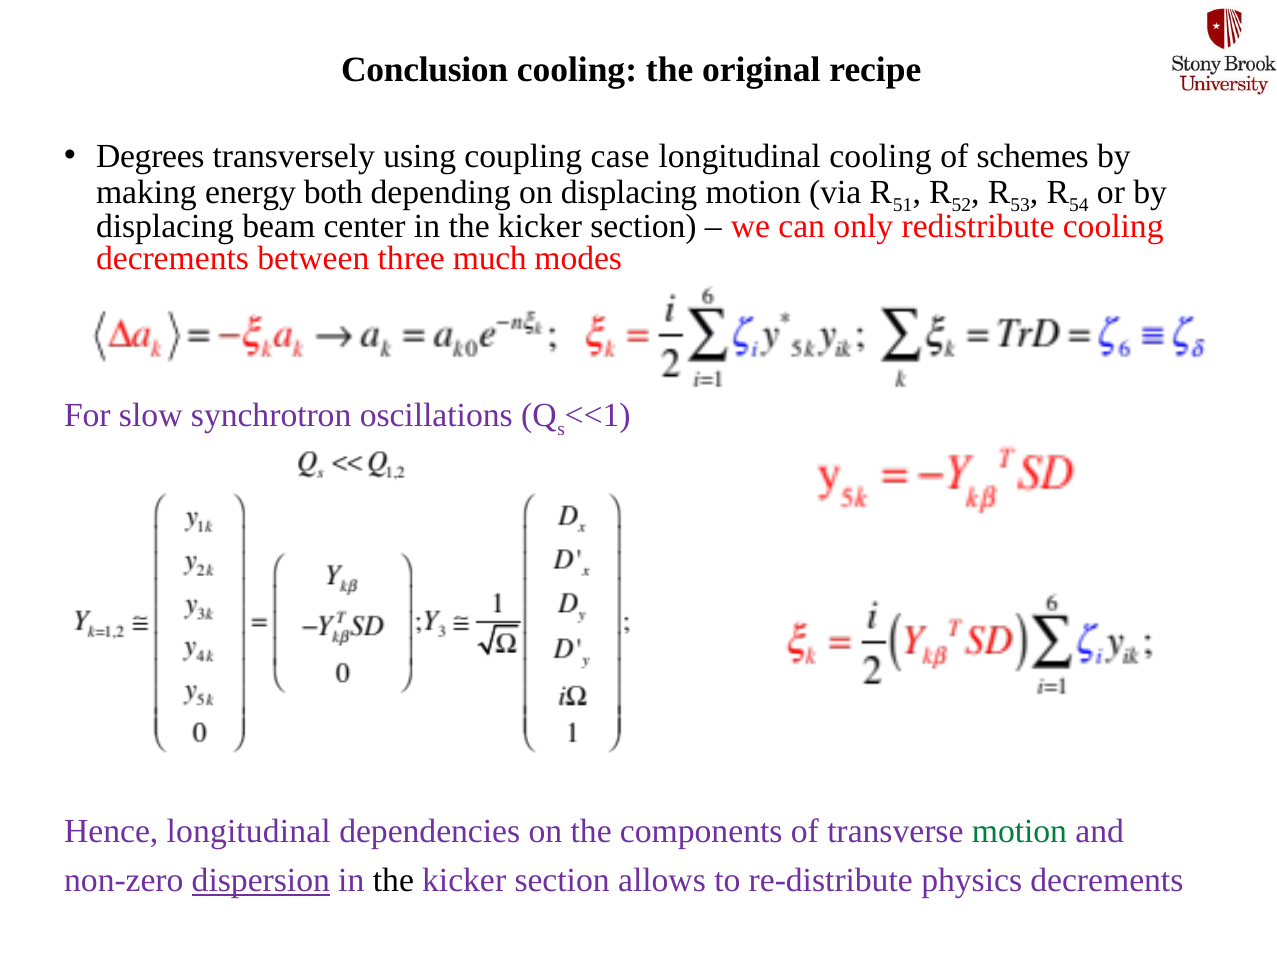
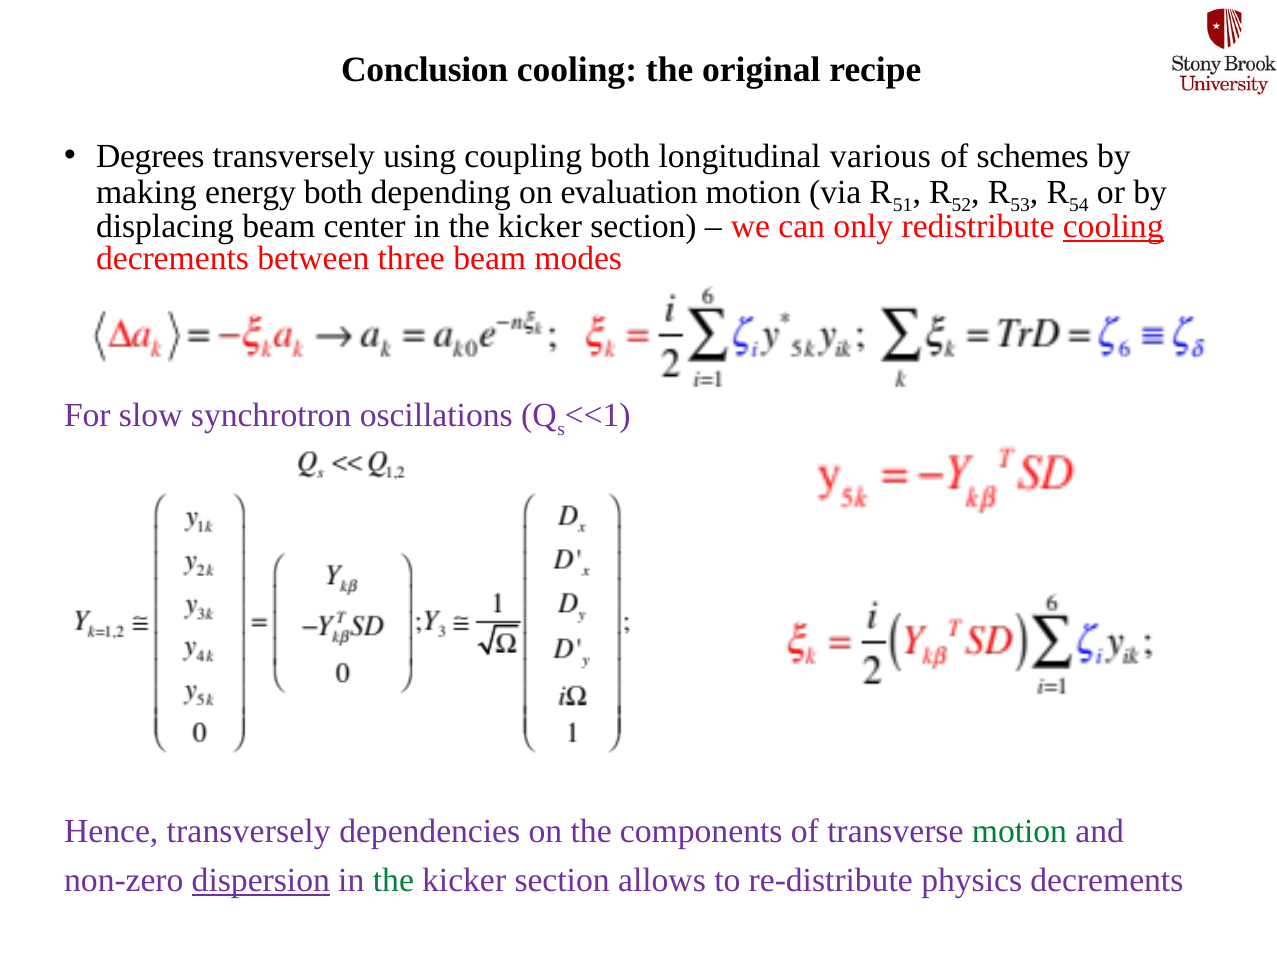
coupling case: case -> both (620, 156)
longitudinal cooling: cooling -> various (880, 156)
on displacing: displacing -> evaluation (629, 192)
cooling underline: none -> present (1113, 226)
three much: much -> beam (490, 259)
Hence longitudinal: longitudinal -> transversely (249, 831)
the colour: black -> green (393, 880)
